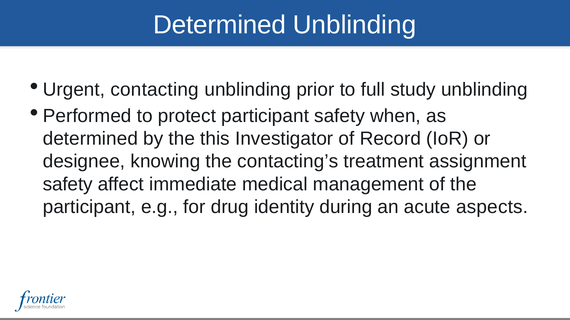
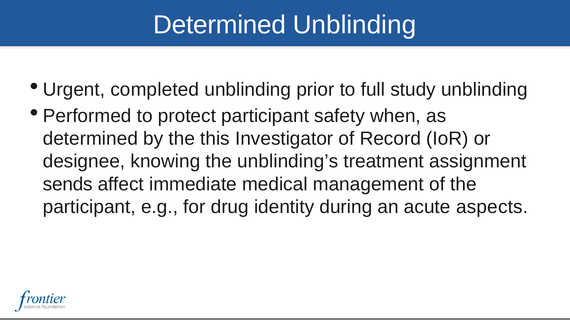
contacting: contacting -> completed (155, 90)
contacting’s: contacting’s -> unblinding’s (288, 162)
safety: safety -> sends (68, 184)
